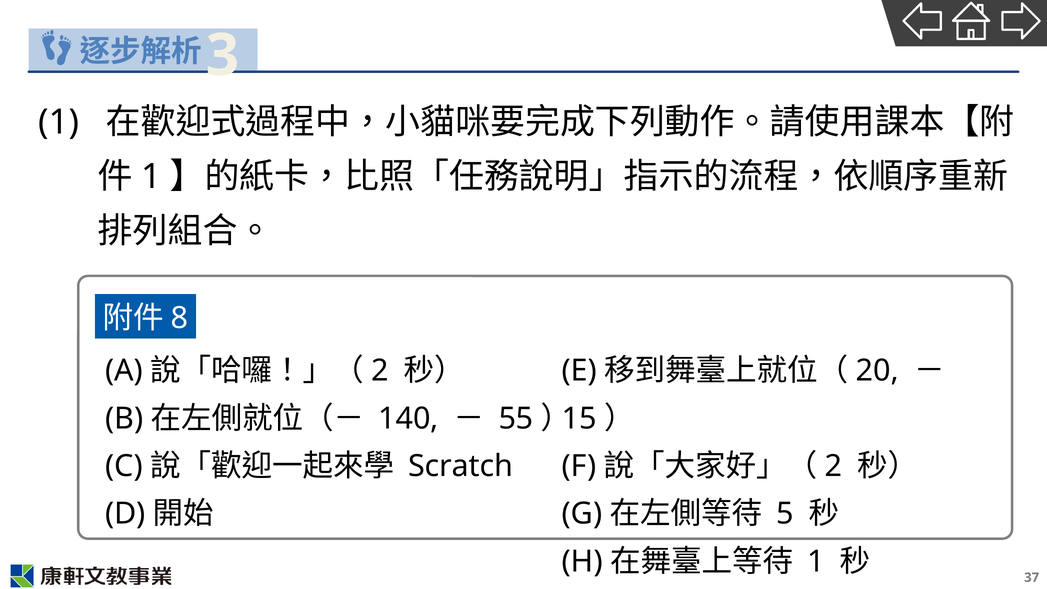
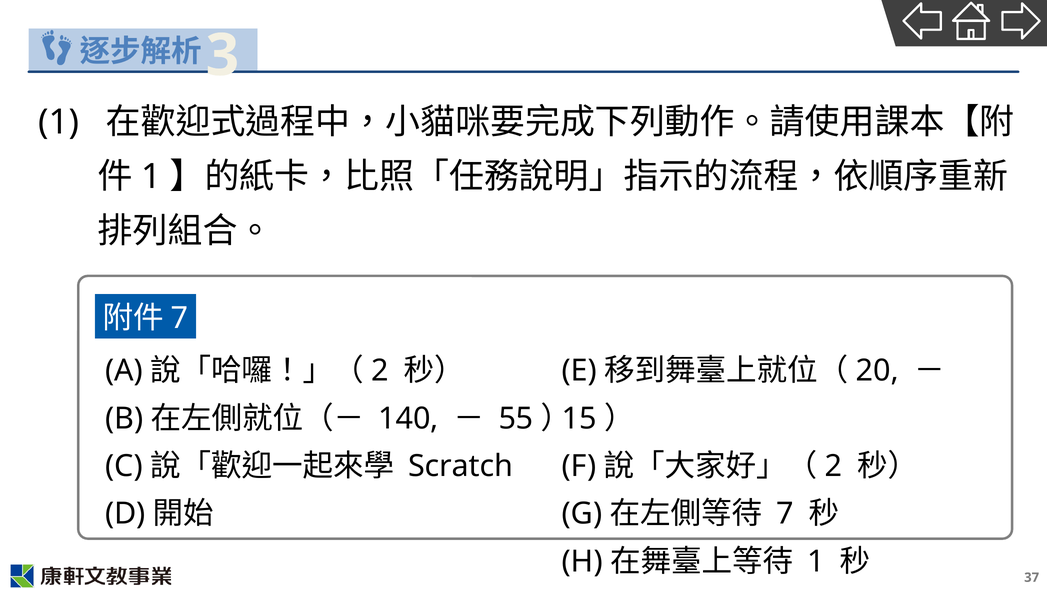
8: 8 -> 7 (180, 318)
5: 5 -> 7 (785, 514)
